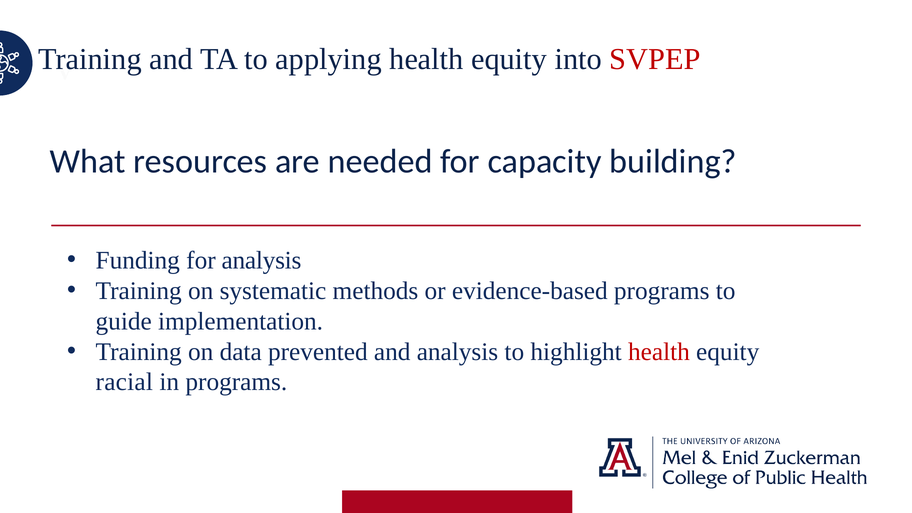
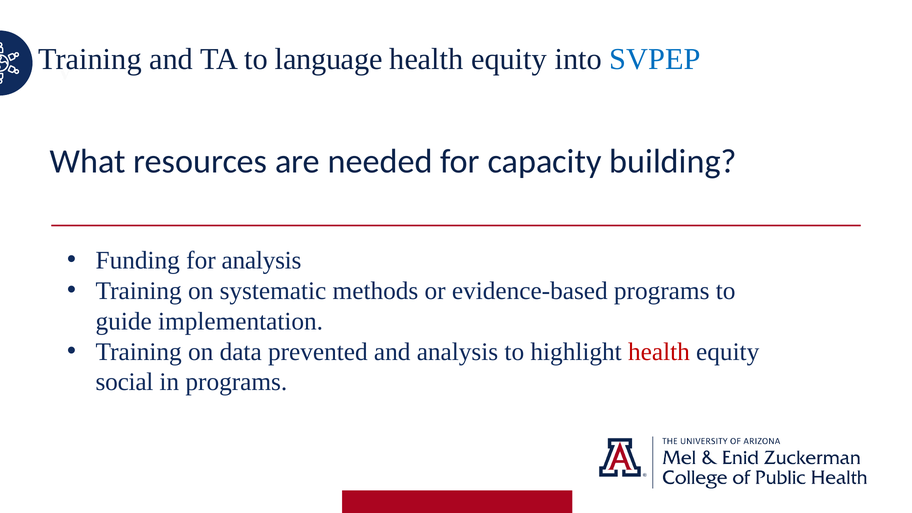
applying: applying -> language (329, 59)
SVPEP colour: red -> blue (655, 59)
racial: racial -> social (125, 382)
